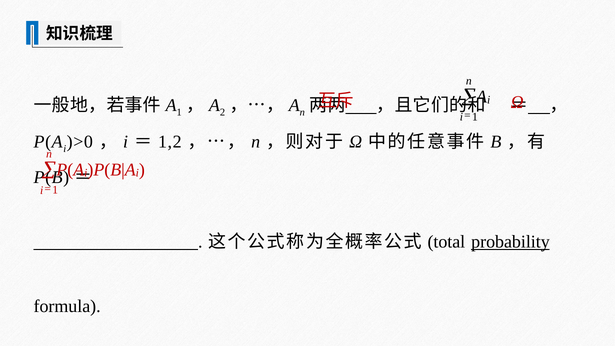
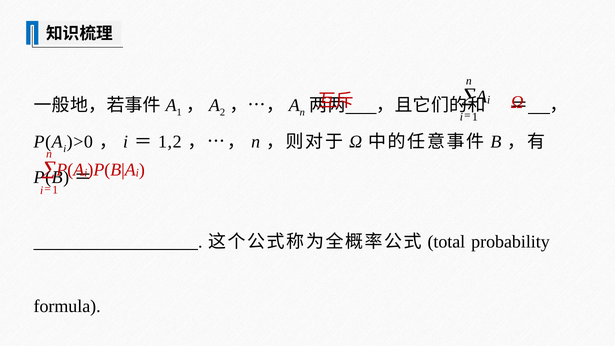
probability underline: present -> none (510, 242)
